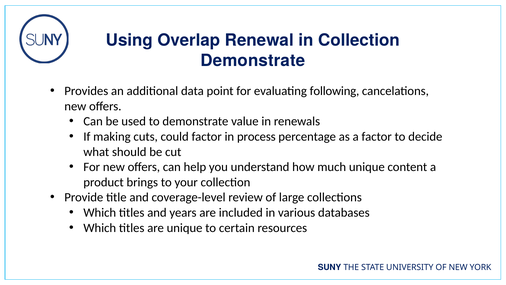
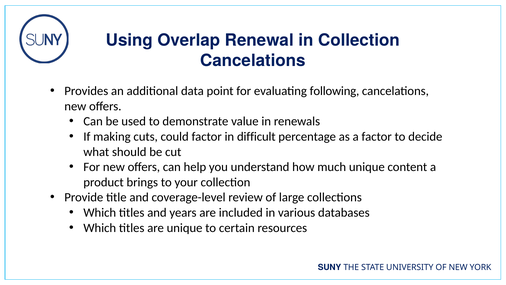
Demonstrate: Demonstrate -> Cancelations (253, 61)
process: process -> difficult (256, 136)
